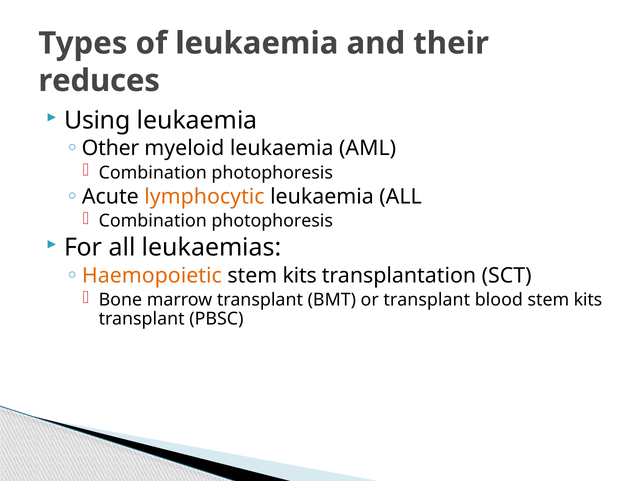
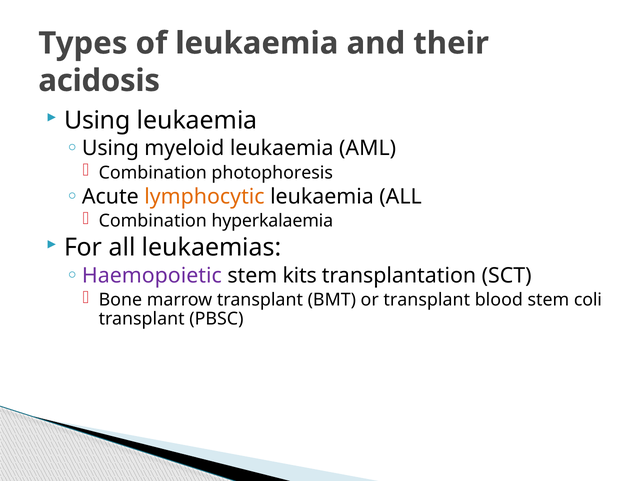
reduces: reduces -> acidosis (99, 81)
Other: Other -> Using (110, 148)
photophoresis: photophoresis -> hyperkalaemia (272, 221)
Haemopoietic colour: orange -> purple (152, 275)
blood stem kits: kits -> coli (588, 300)
